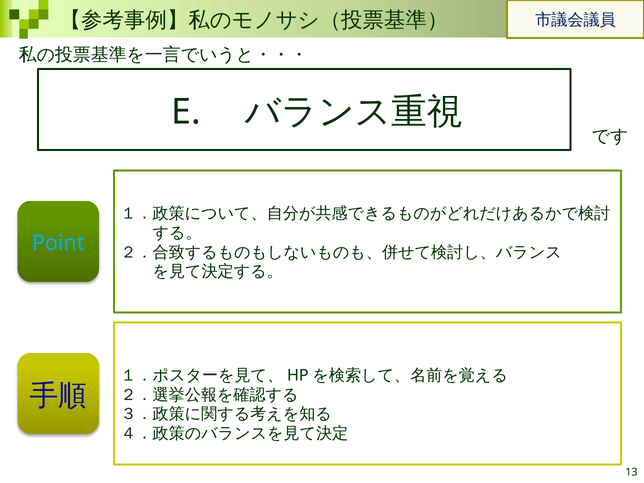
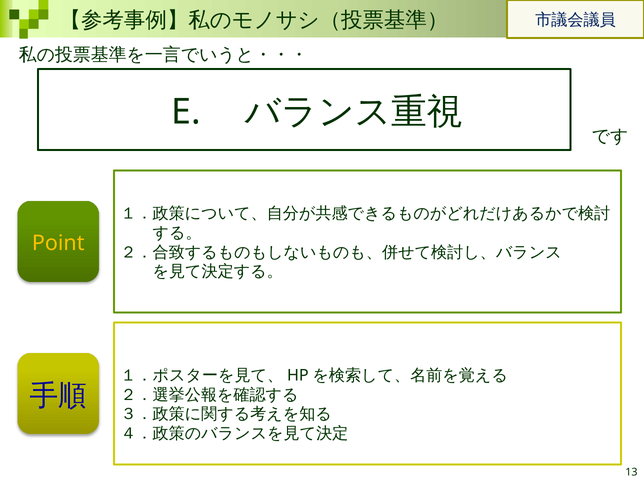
Point colour: light blue -> yellow (58, 243)
